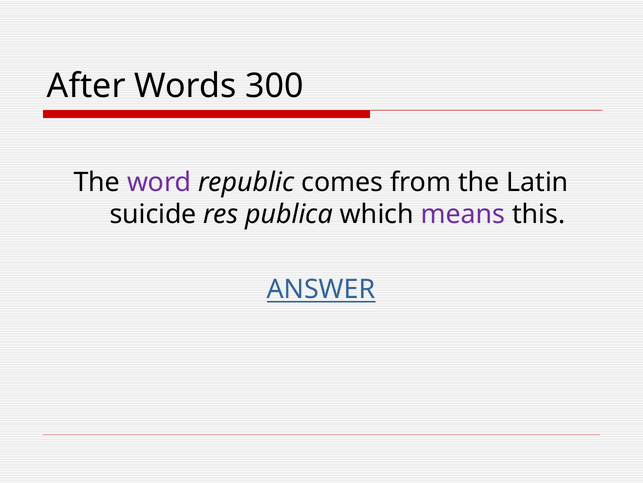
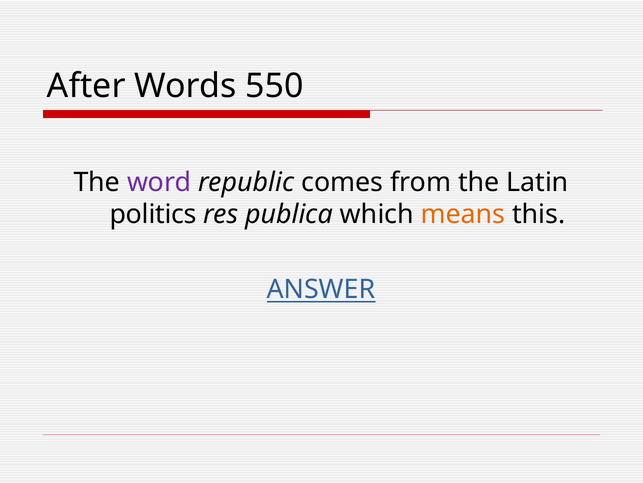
300: 300 -> 550 (274, 86)
suicide: suicide -> politics (153, 214)
means colour: purple -> orange (463, 214)
